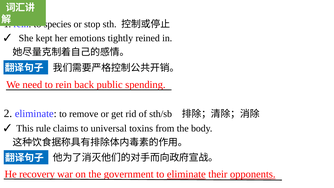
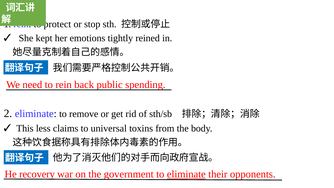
species: species -> protect (57, 24)
rule: rule -> less (43, 128)
opponents underline: present -> none (253, 174)
